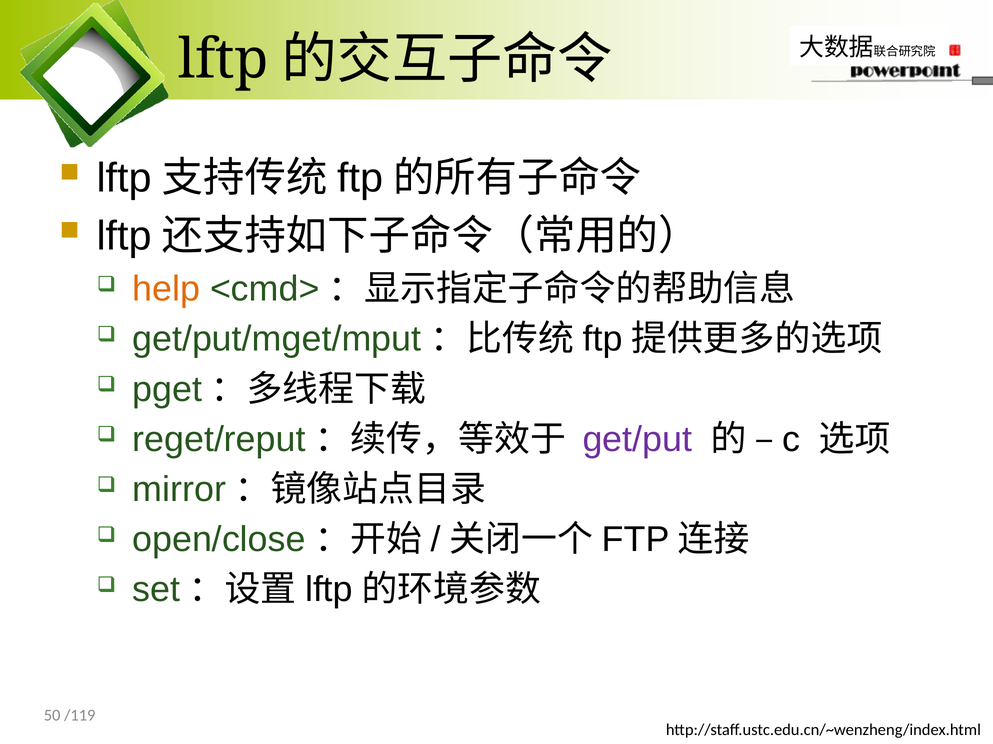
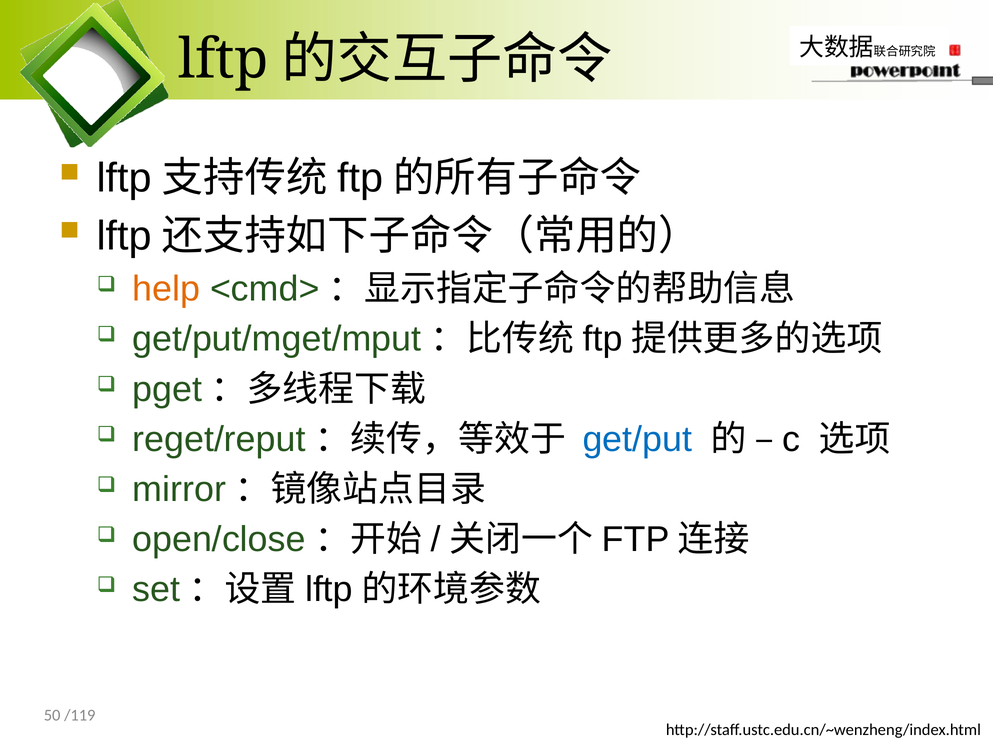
get/put colour: purple -> blue (637, 440)
